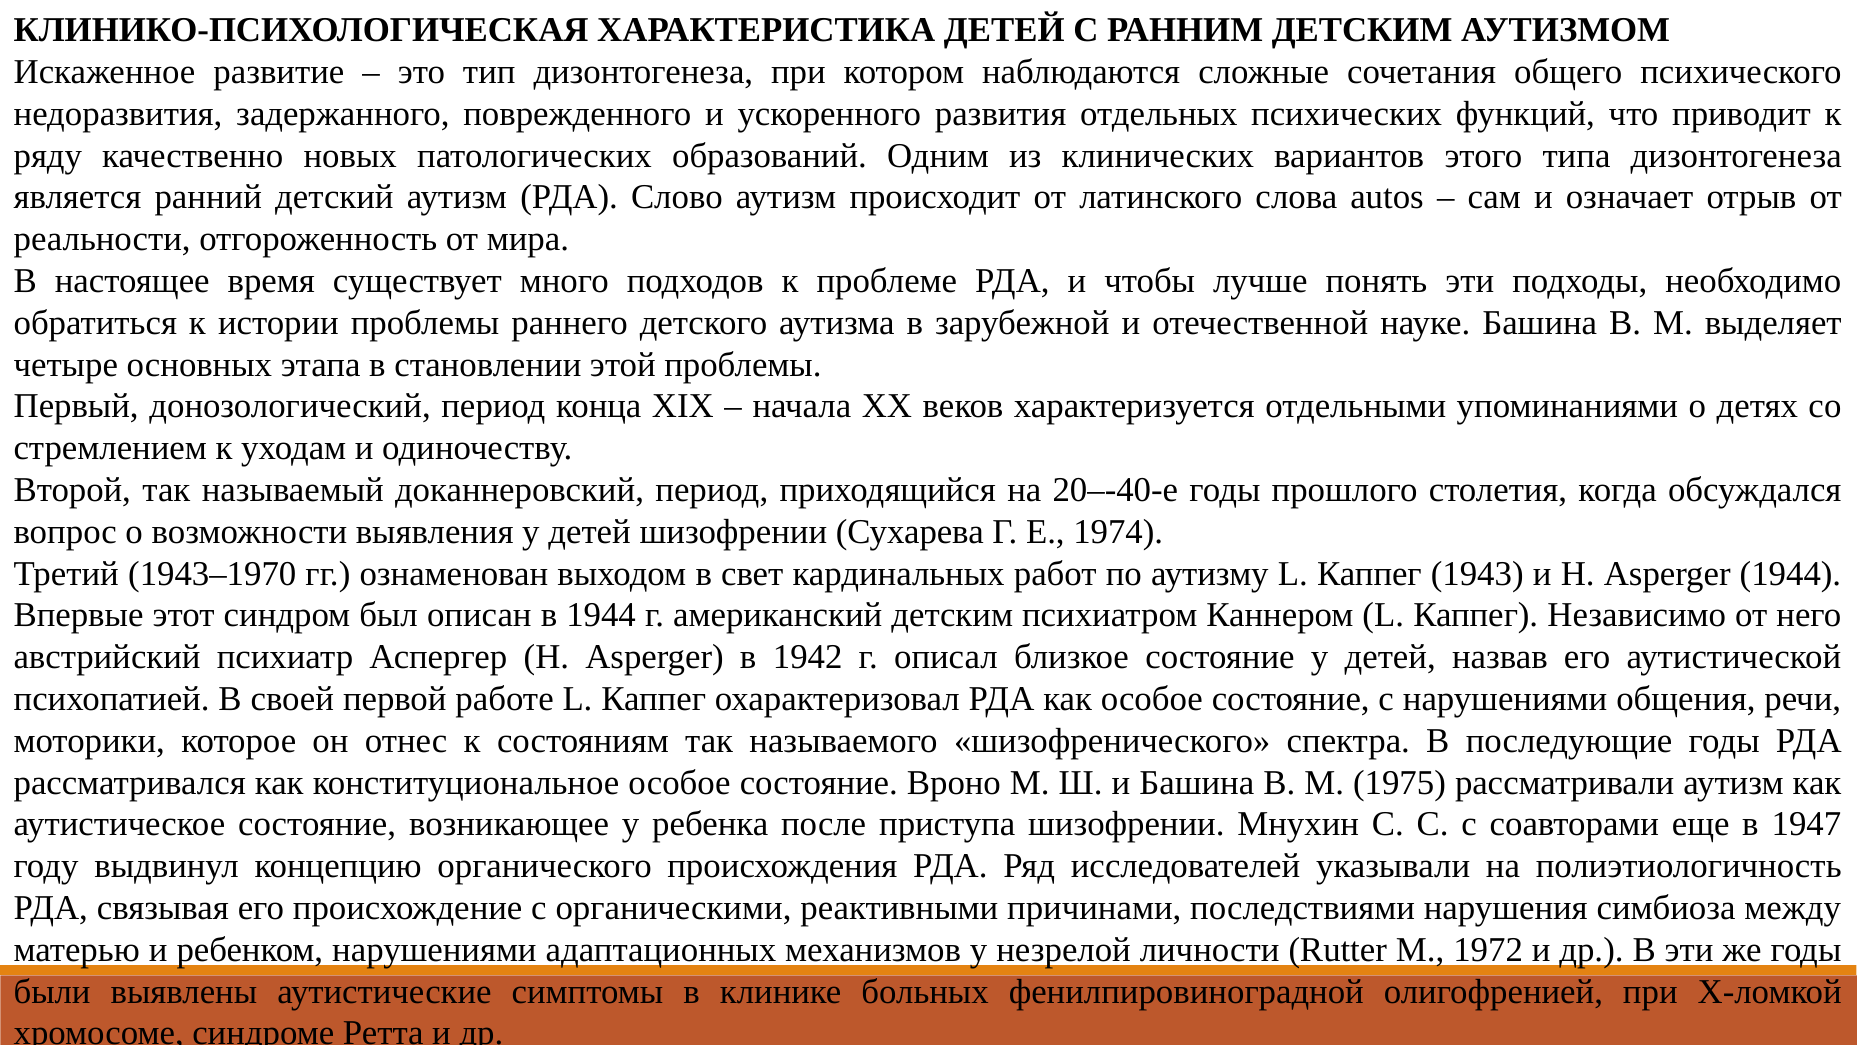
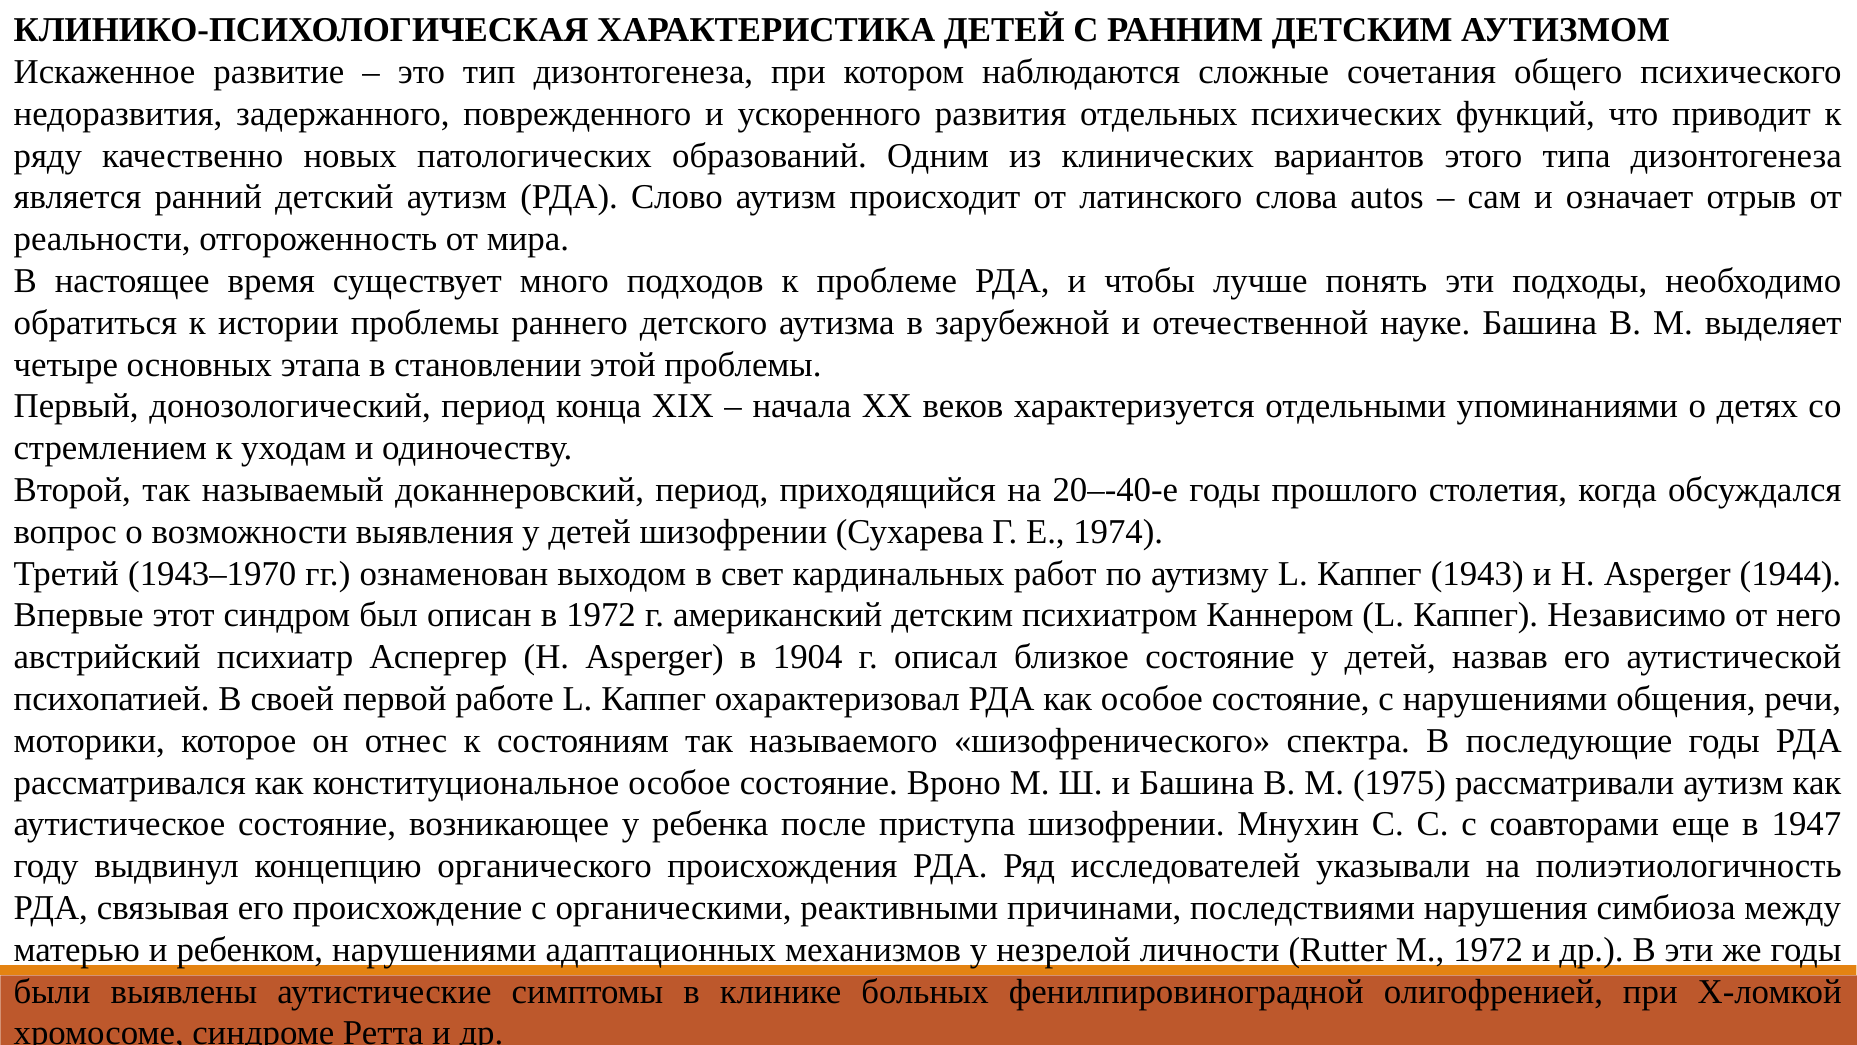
в 1944: 1944 -> 1972 (601, 615)
1942: 1942 -> 1904 (808, 657)
